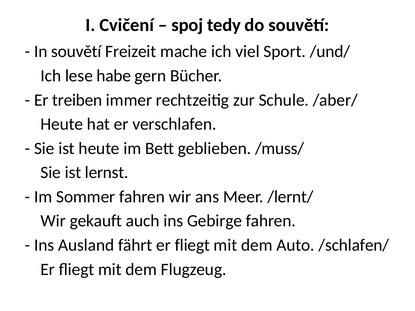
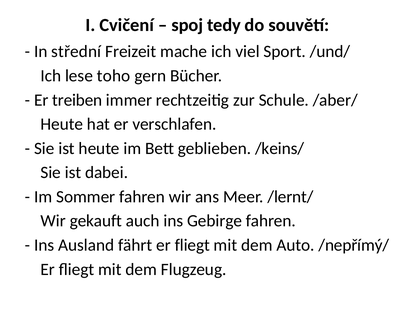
In souvětí: souvětí -> střední (76, 52)
habe: habe -> toho (114, 76)
/muss/: /muss/ -> /keins/ (280, 148)
lernst: lernst -> dabei (107, 173)
/schlafen/: /schlafen/ -> /nepřímý/ (354, 245)
